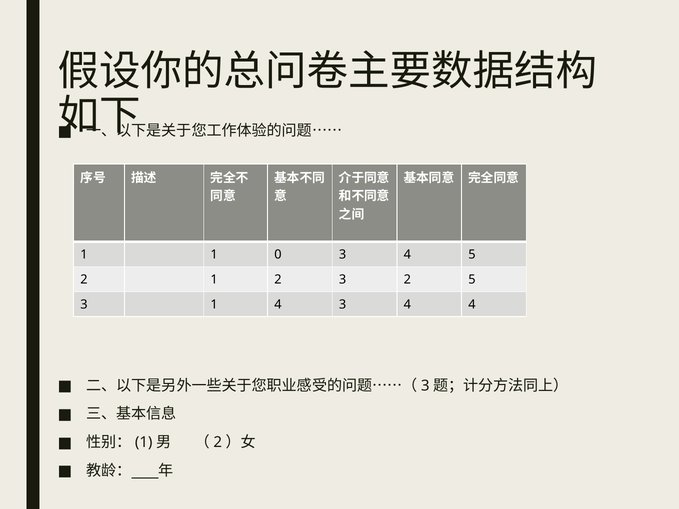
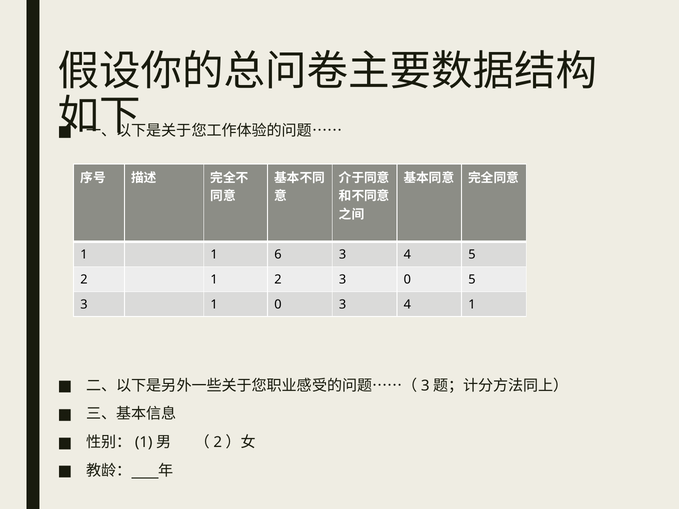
0: 0 -> 6 (278, 255)
3 2: 2 -> 0 (407, 280)
1 4: 4 -> 0 (278, 305)
4 4: 4 -> 1 (472, 305)
